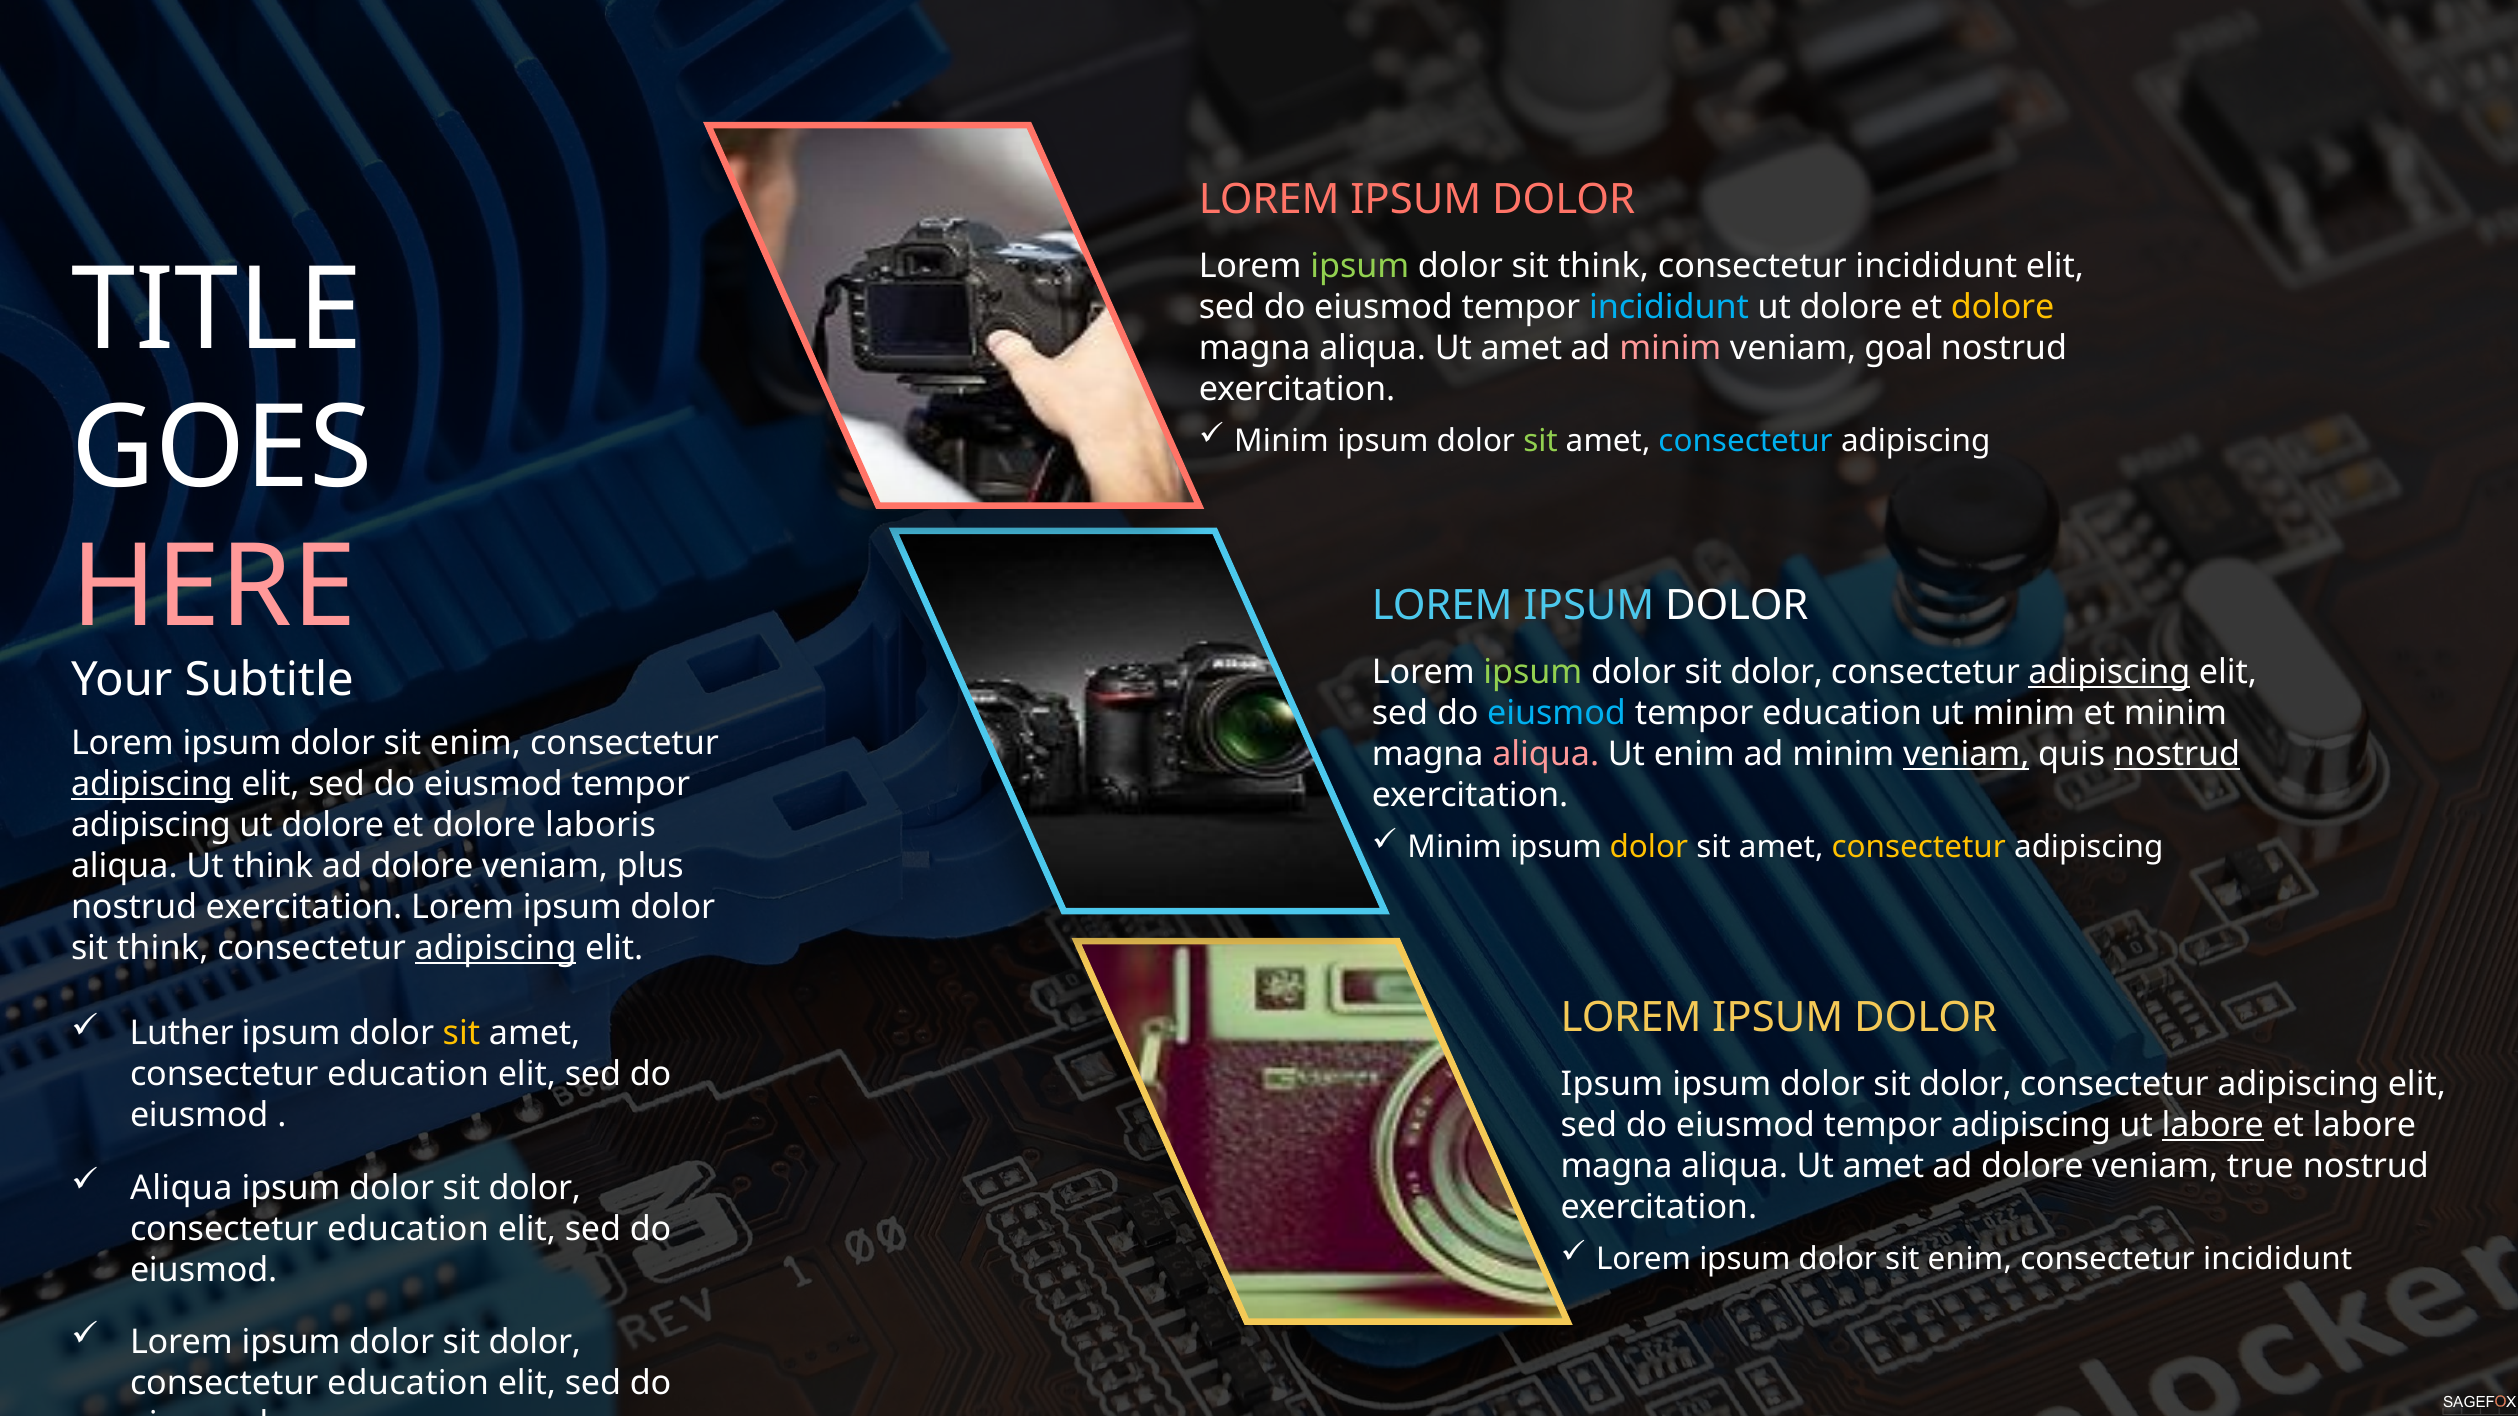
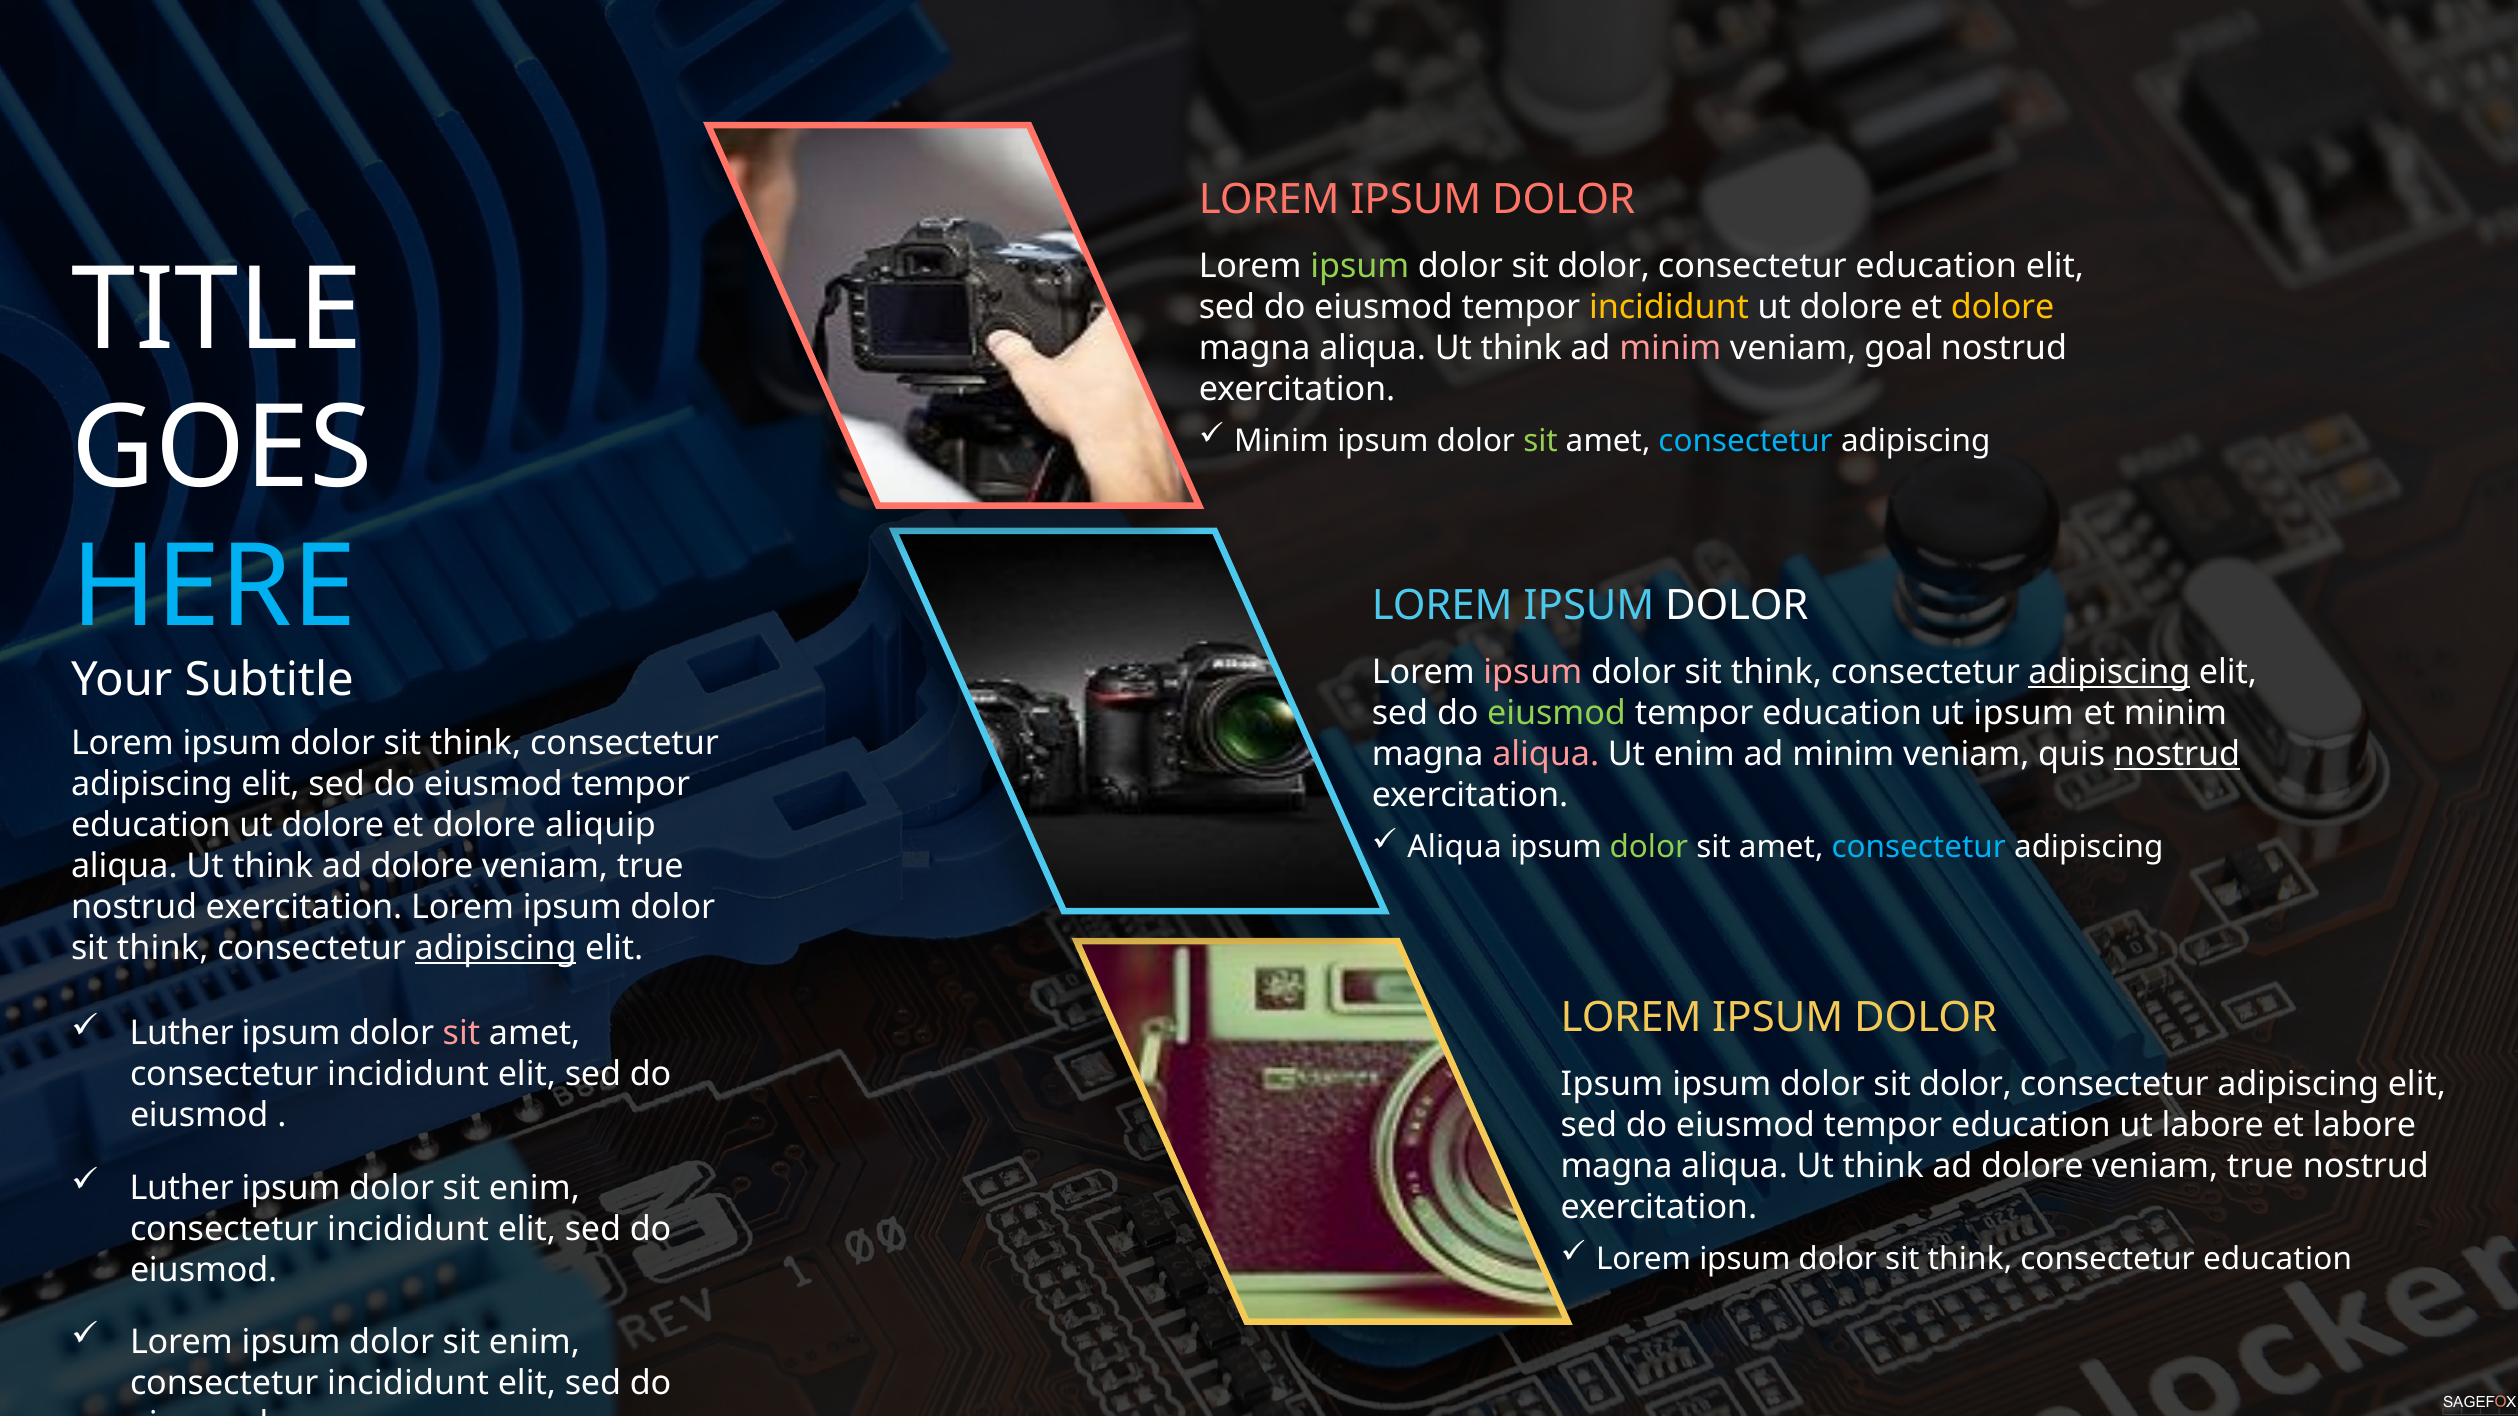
think: think -> dolor (1604, 267)
incididunt: incididunt -> education (1936, 267)
incididunt colour: light blue -> yellow (1669, 308)
amet: amet -> think (1521, 349)
HERE colour: pink -> light blue (214, 587)
ipsum colour: light green -> pink (1533, 673)
dolor: dolor -> think (1776, 673)
eiusmod colour: light blue -> light green (1557, 714)
ut minim: minim -> ipsum (2024, 714)
enim: enim -> think (476, 744)
veniam underline: present -> none (1966, 755)
adipiscing underline: present -> none (152, 785)
adipiscing: adipiscing -> education (151, 826)
laboris: laboris -> aliquip (601, 826)
Minim: Minim -> Aliqua (1455, 847)
dolor colour: yellow -> light green (1649, 847)
consectetur colour: yellow -> light blue (1919, 847)
plus: plus -> true (650, 867)
sit colour: yellow -> pink (461, 1034)
education: education -> incididunt (408, 1075)
adipiscing: adipiscing -> education (2031, 1126)
labore underline: present -> none (2213, 1126)
amet: amet -> think (1883, 1167)
Aliqua: Aliqua -> Luther (182, 1188)
dolor: dolor -> enim (535, 1188)
education: education -> incididunt (408, 1229)
enim: enim -> think (1970, 1259)
incididunt: incididunt -> education (2278, 1259)
dolor: dolor -> enim (535, 1343)
education: education -> incididunt (408, 1384)
